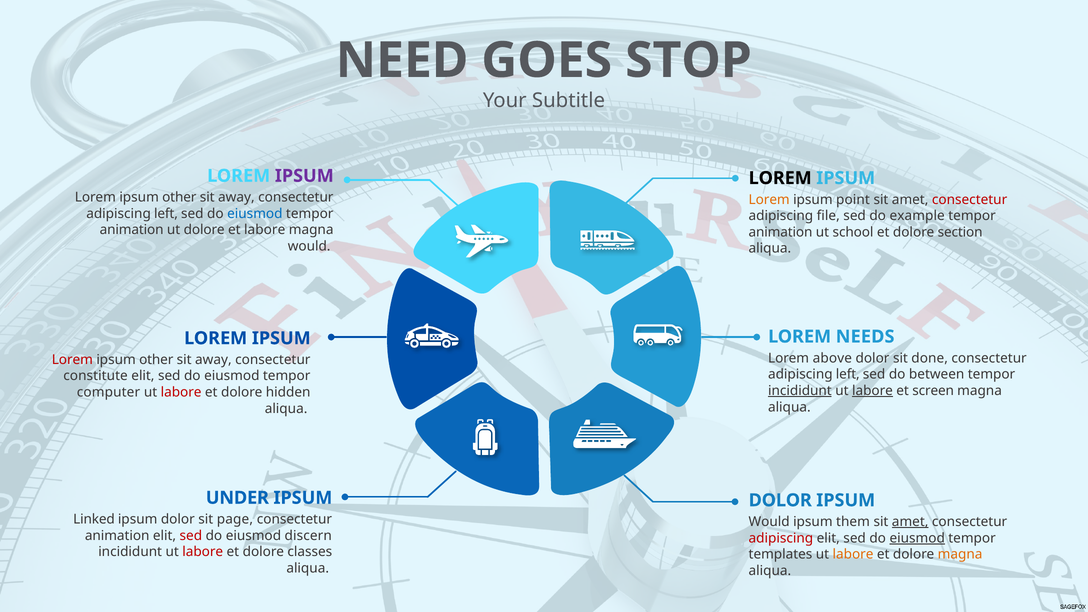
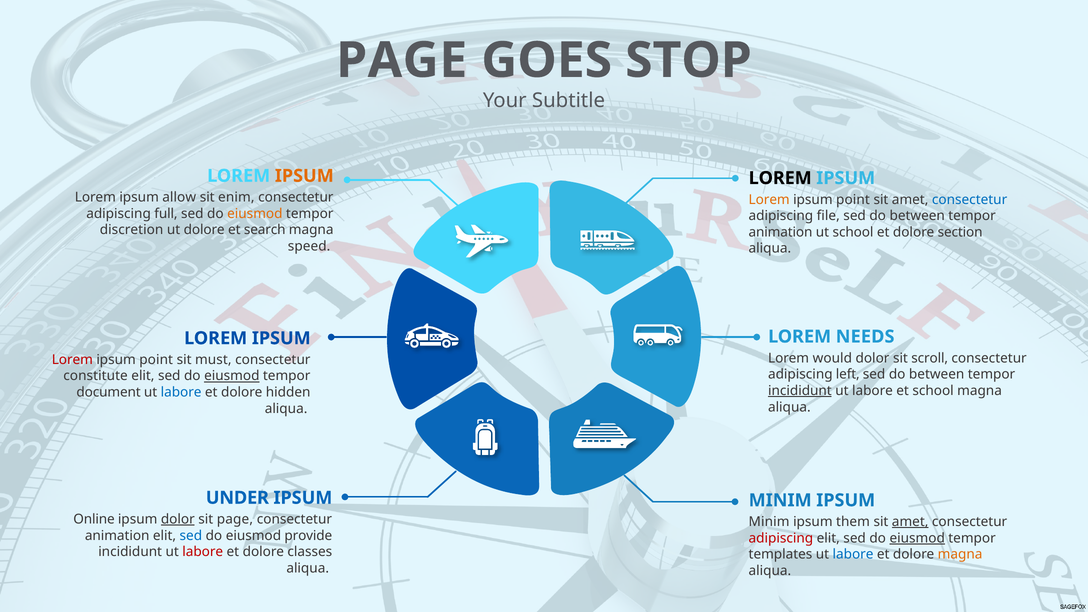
NEED: NEED -> PAGE (402, 60)
IPSUM colour: purple -> orange (304, 176)
other: other -> allow (179, 197)
away: away -> enim (236, 197)
consectetur colour: red -> blue (970, 200)
left: left -> full (166, 214)
eiusmod colour: blue -> orange (255, 214)
example: example -> between (917, 216)
animation: animation -> discretion (132, 230)
et labore: labore -> search (265, 230)
would: would -> speed (309, 246)
above: above -> would (832, 358)
done: done -> scroll (930, 358)
other: other -> point (156, 360)
away: away -> must (213, 360)
eiusmod underline: none -> present (232, 376)
labore underline: present -> none (872, 391)
et screen: screen -> school (933, 391)
computer: computer -> document (109, 392)
labore colour: red -> blue (181, 392)
DOLOR: DOLOR -> MINIM (780, 500)
Linked: Linked -> Online (94, 519)
dolor underline: none -> present (178, 519)
Would: Would -> Minim (769, 522)
sed colour: red -> blue (191, 536)
discern: discern -> provide (308, 536)
labore colour: orange -> blue (853, 554)
